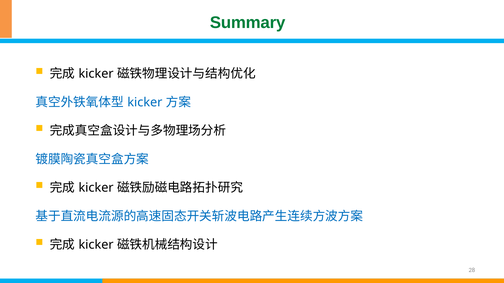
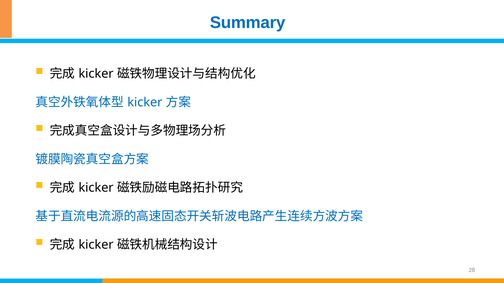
Summary colour: green -> blue (248, 23)
